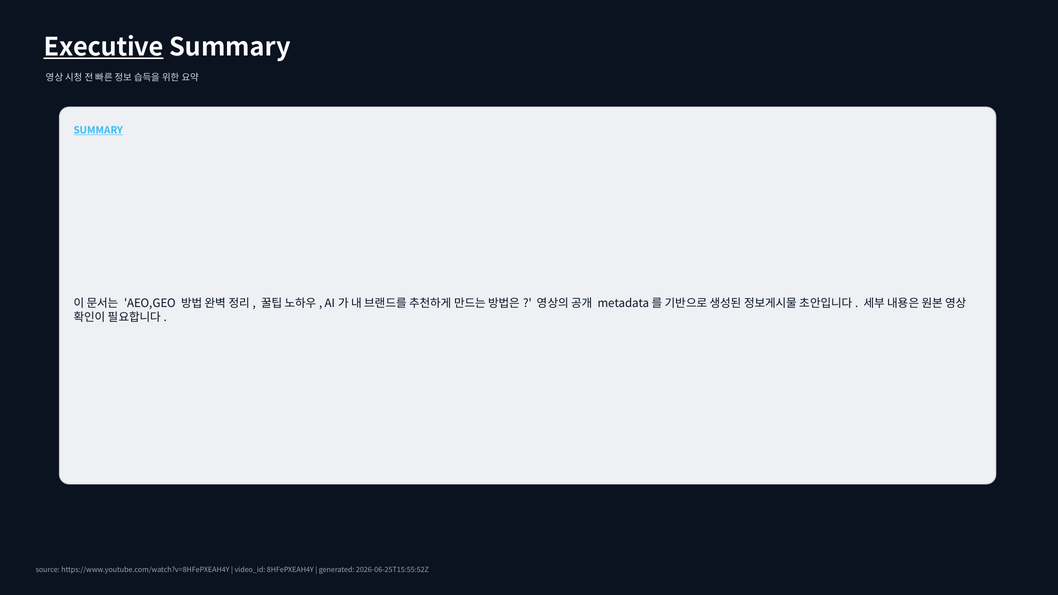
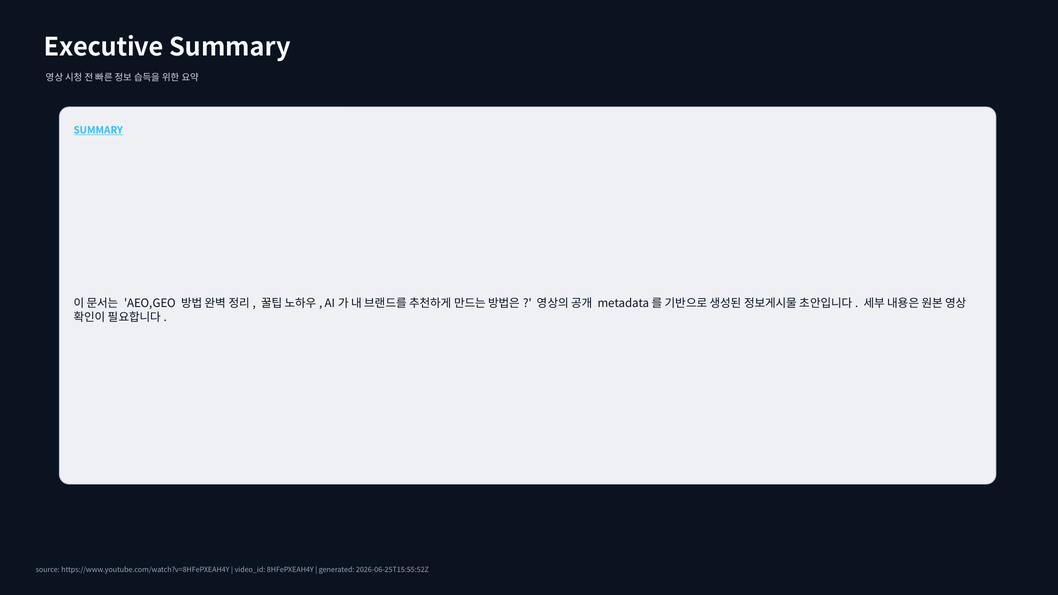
Executive underline: present -> none (104, 47)
